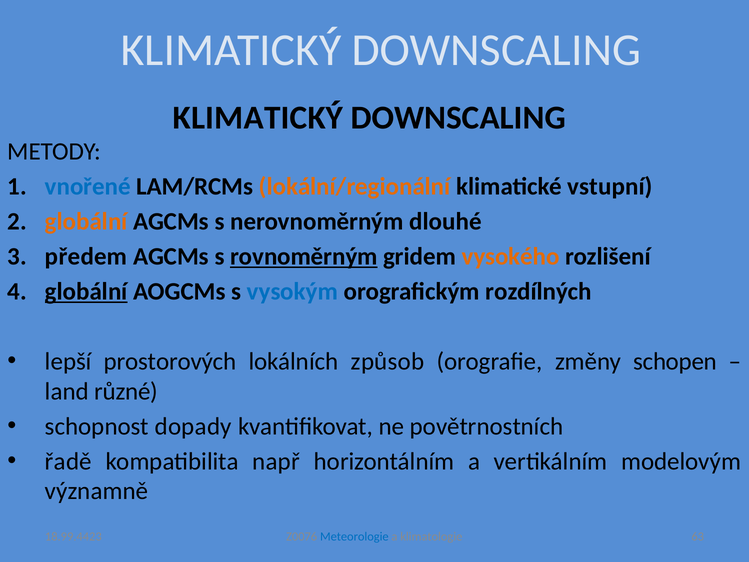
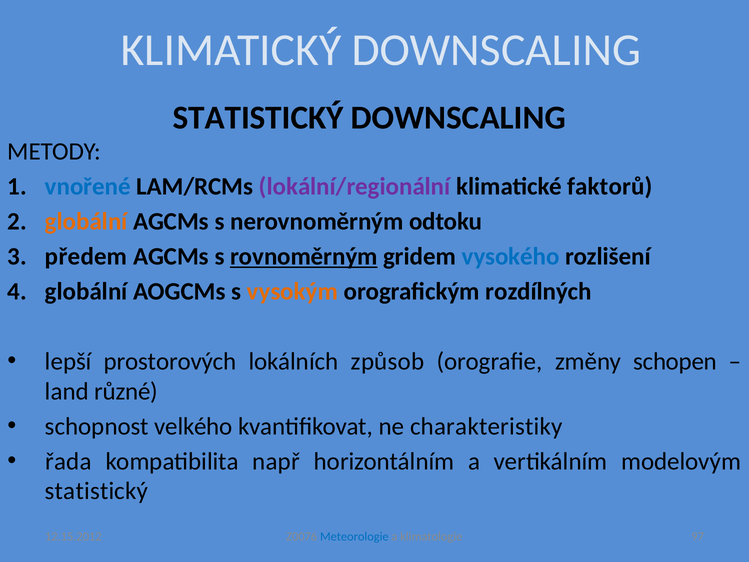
KLIMATICKÝ: KLIMATICKÝ -> STATISTICKÝ (258, 118)
lokální/regionální colour: orange -> purple (355, 186)
vstupní: vstupní -> faktorů (610, 186)
dlouhé: dlouhé -> odtoku (446, 221)
vysokého colour: orange -> blue (511, 256)
globální underline: present -> none (86, 291)
vysokým colour: blue -> orange (292, 291)
dopady: dopady -> velkého (193, 426)
povětrnostních: povětrnostních -> charakteristiky (486, 426)
řadě: řadě -> řada (68, 461)
významně: významně -> statistický (96, 491)
63: 63 -> 97 (698, 536)
18.99.4423: 18.99.4423 -> 12.15.2012 (73, 536)
